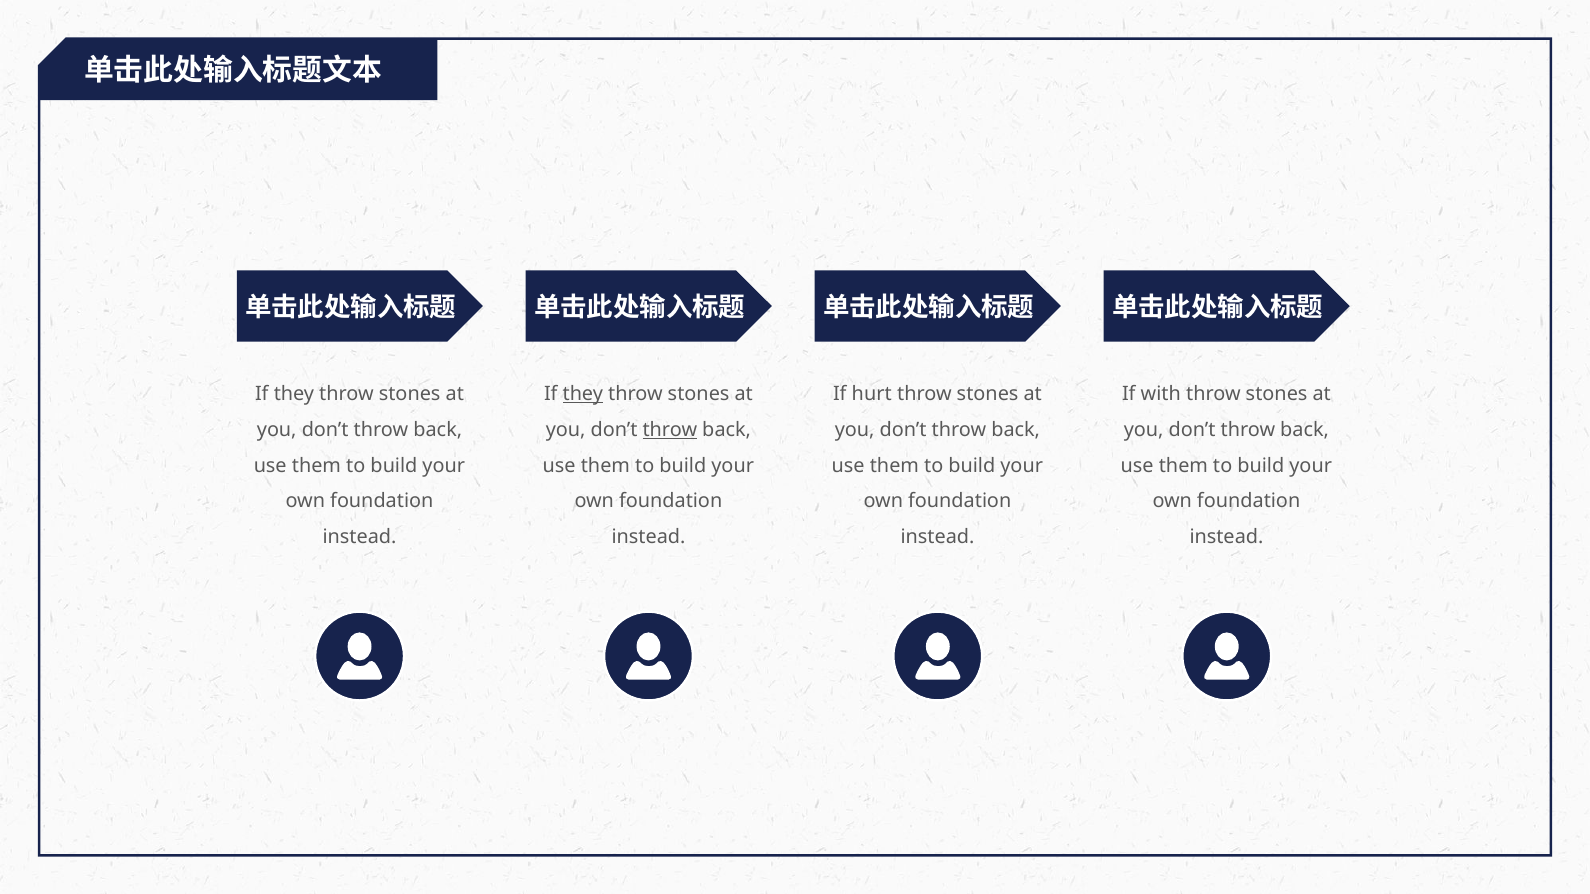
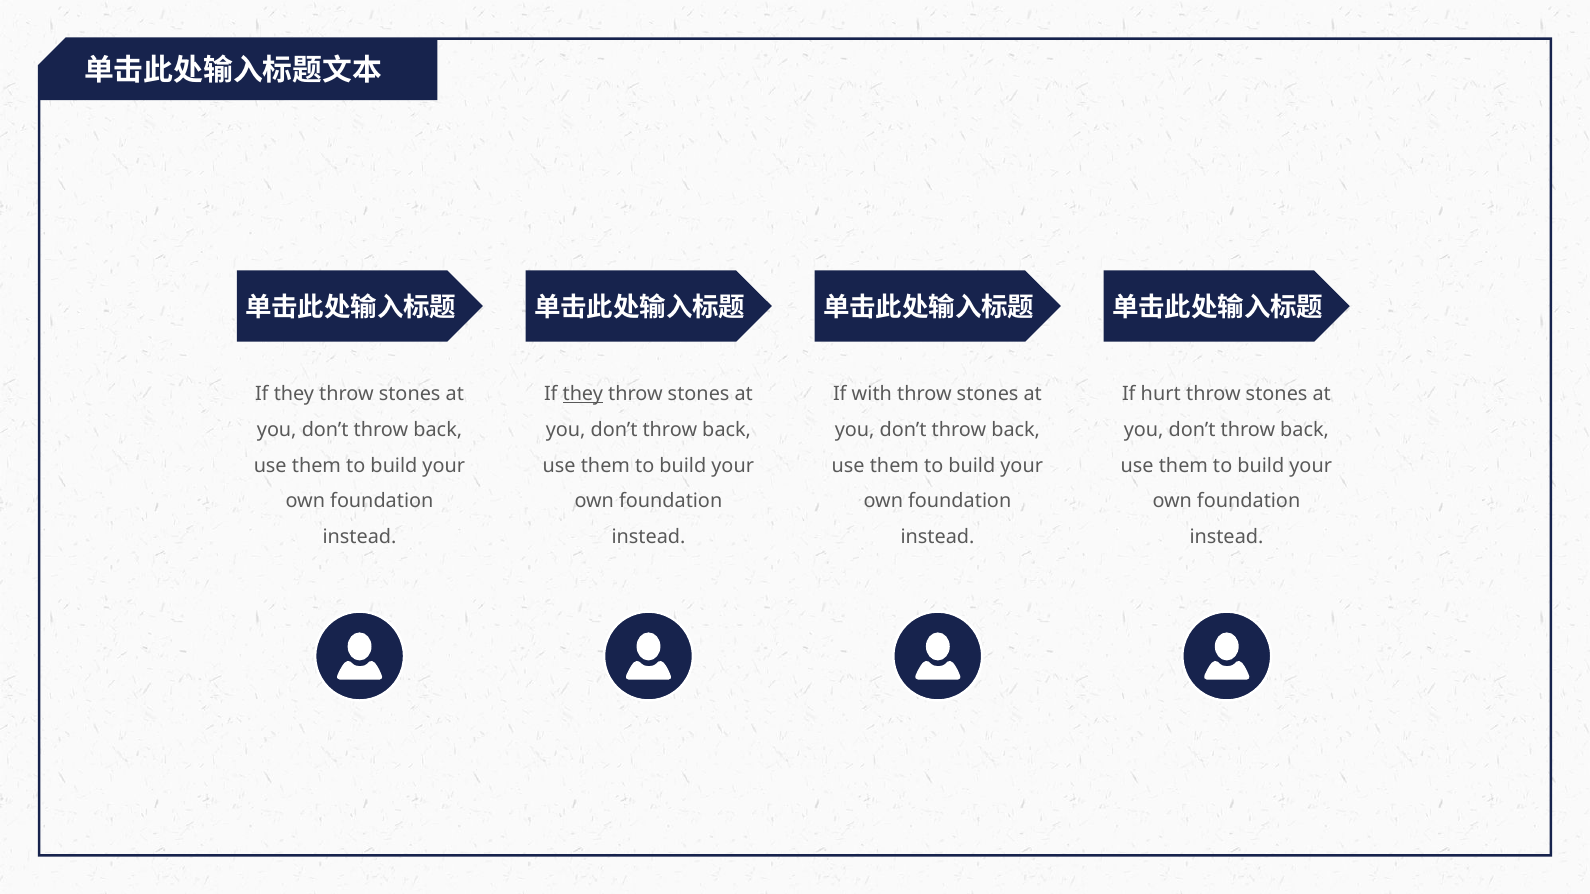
hurt: hurt -> with (872, 394)
with: with -> hurt (1161, 394)
throw underline: present -> none (670, 430)
